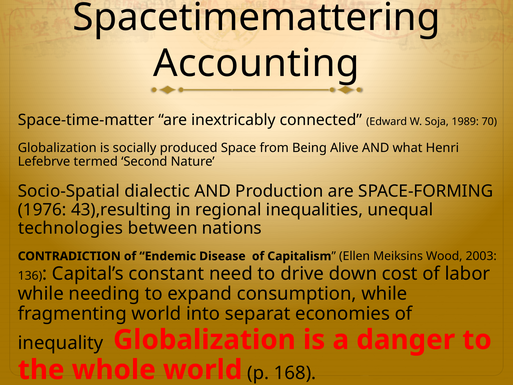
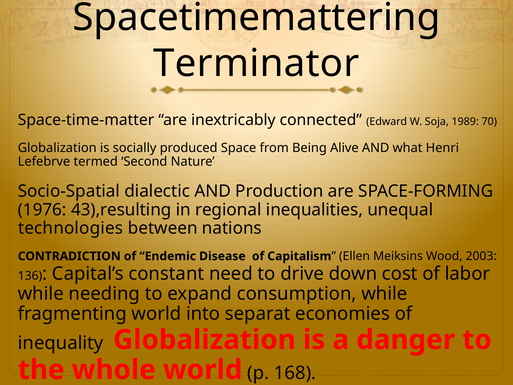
Accounting: Accounting -> Terminator (256, 64)
